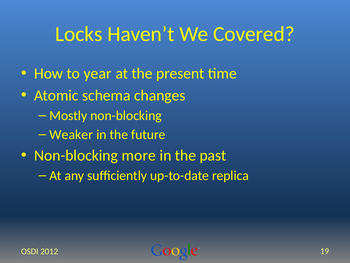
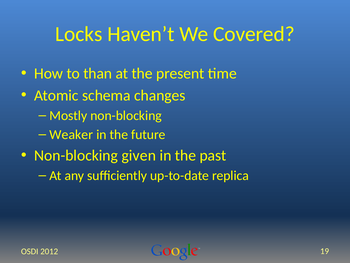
year: year -> than (98, 73)
more: more -> given (139, 155)
